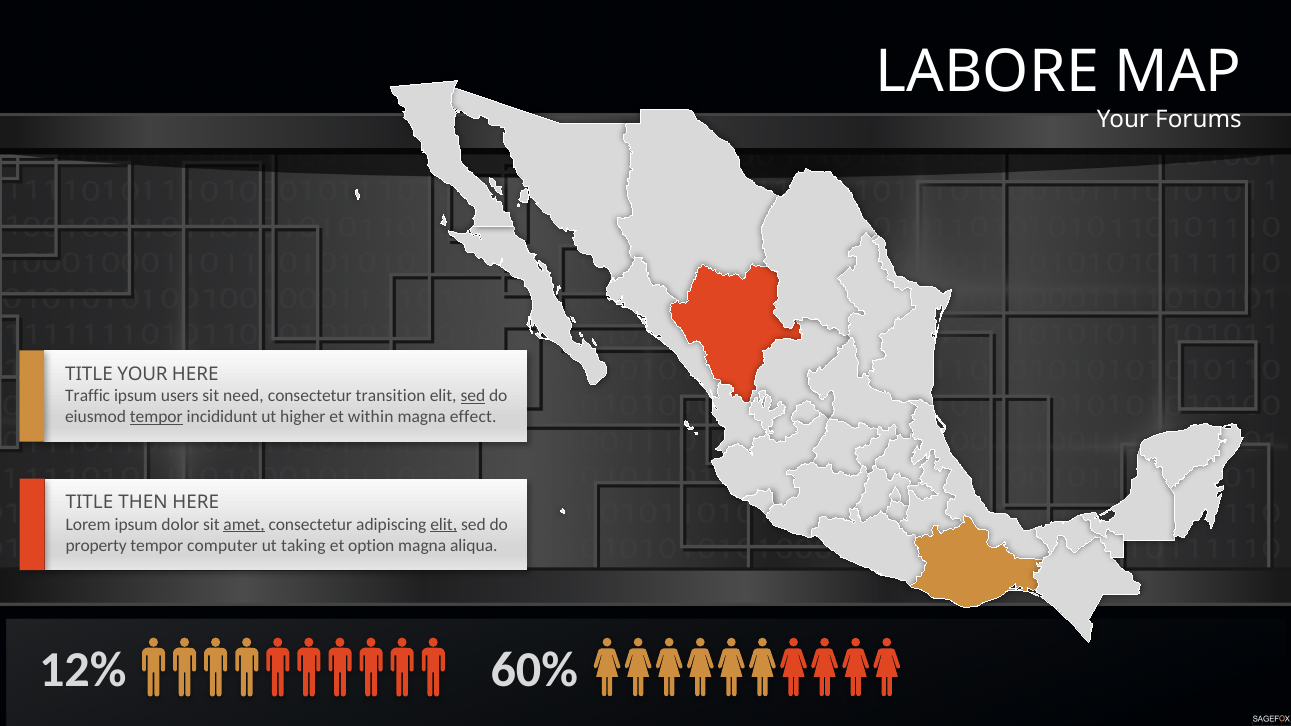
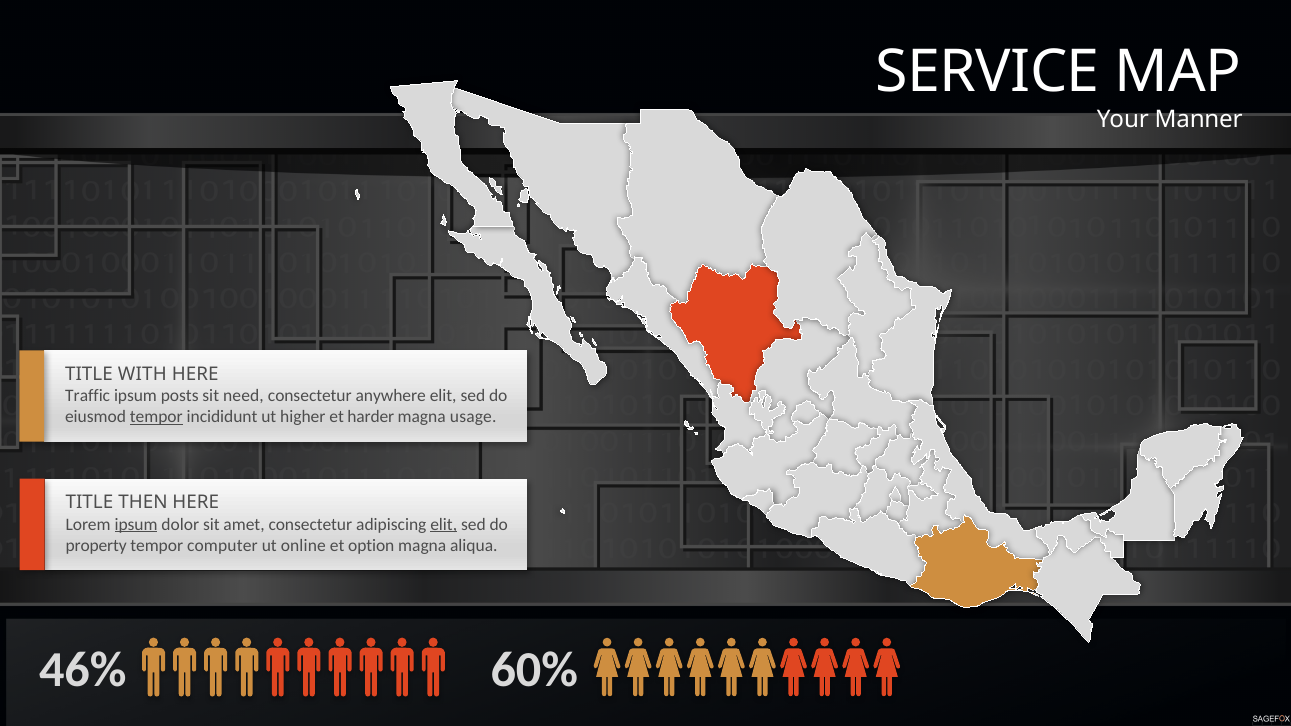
LABORE: LABORE -> SERVICE (988, 72)
Forums: Forums -> Manner (1199, 119)
TITLE YOUR: YOUR -> WITH (142, 374)
users: users -> posts (180, 396)
transition: transition -> anywhere (391, 396)
sed underline: present -> none (473, 396)
within: within -> harder (371, 417)
effect: effect -> usage (473, 417)
ipsum underline: none -> present (136, 524)
amet underline: present -> none (244, 524)
taking: taking -> online (303, 545)
12%: 12% -> 46% (83, 670)
